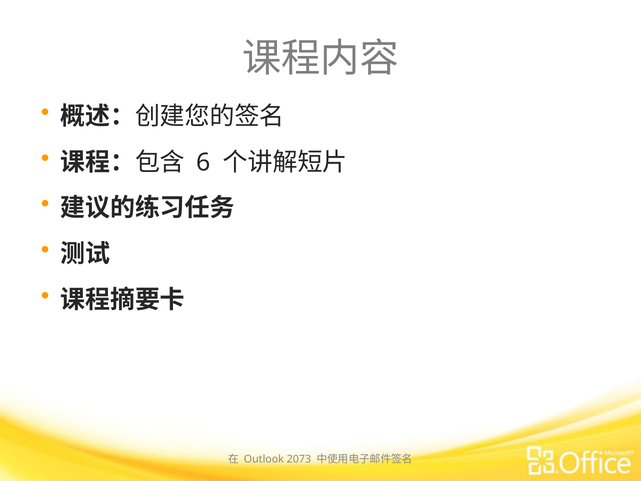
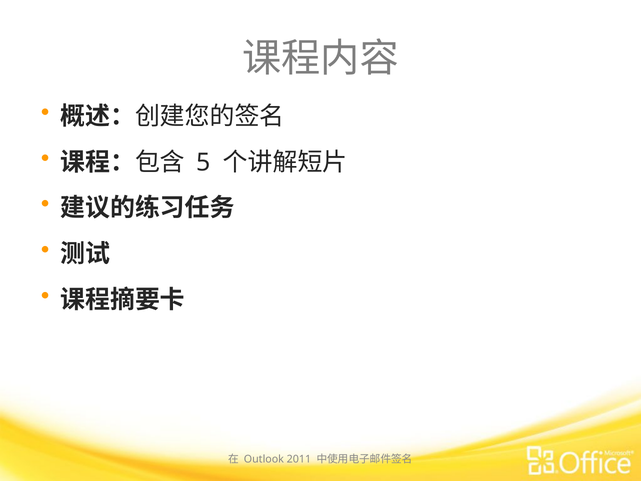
6: 6 -> 5 (203, 162)
2073: 2073 -> 2011 (299, 459)
